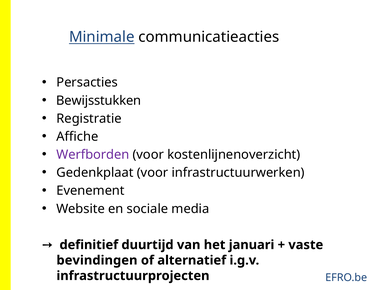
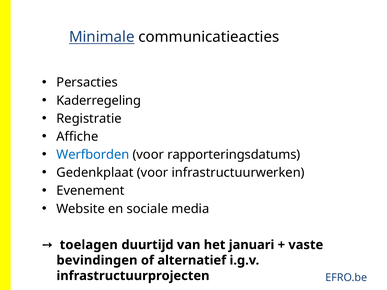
Bewijsstukken: Bewijsstukken -> Kaderregeling (99, 101)
Werfborden colour: purple -> blue (93, 155)
kostenlijnenoverzicht: kostenlijnenoverzicht -> rapporteringsdatums (234, 155)
definitief: definitief -> toelagen (89, 245)
